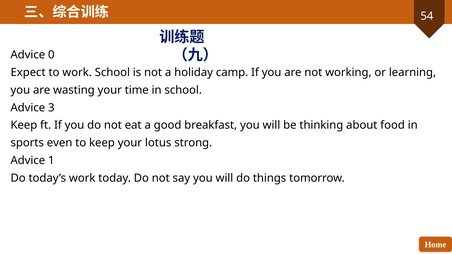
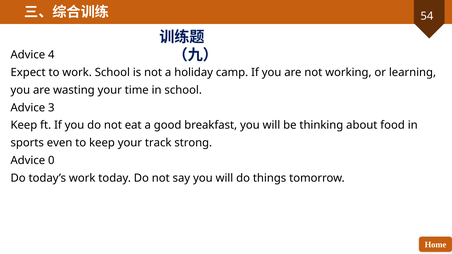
0: 0 -> 4 (51, 55)
lotus: lotus -> track (158, 143)
1: 1 -> 0 (51, 161)
